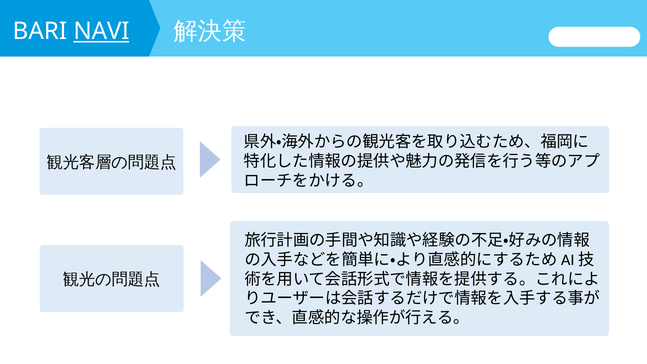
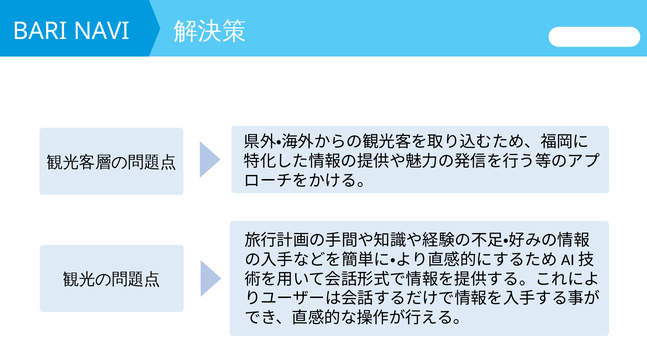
NAVI underline: present -> none (101, 31)
